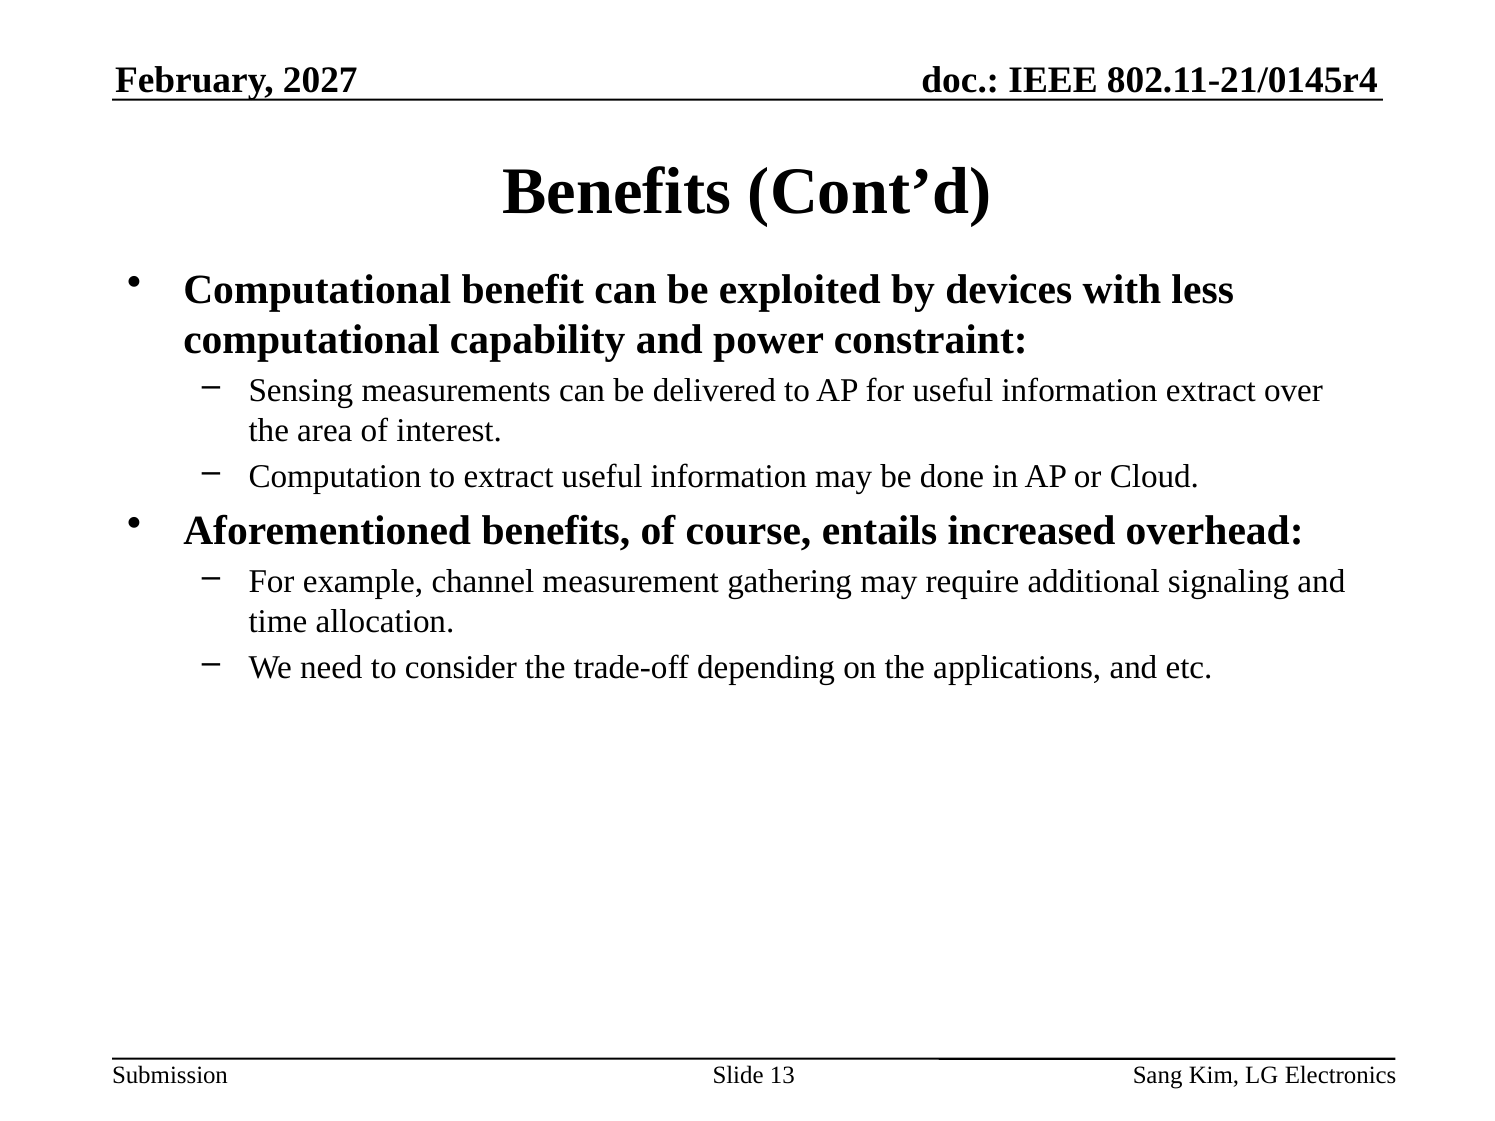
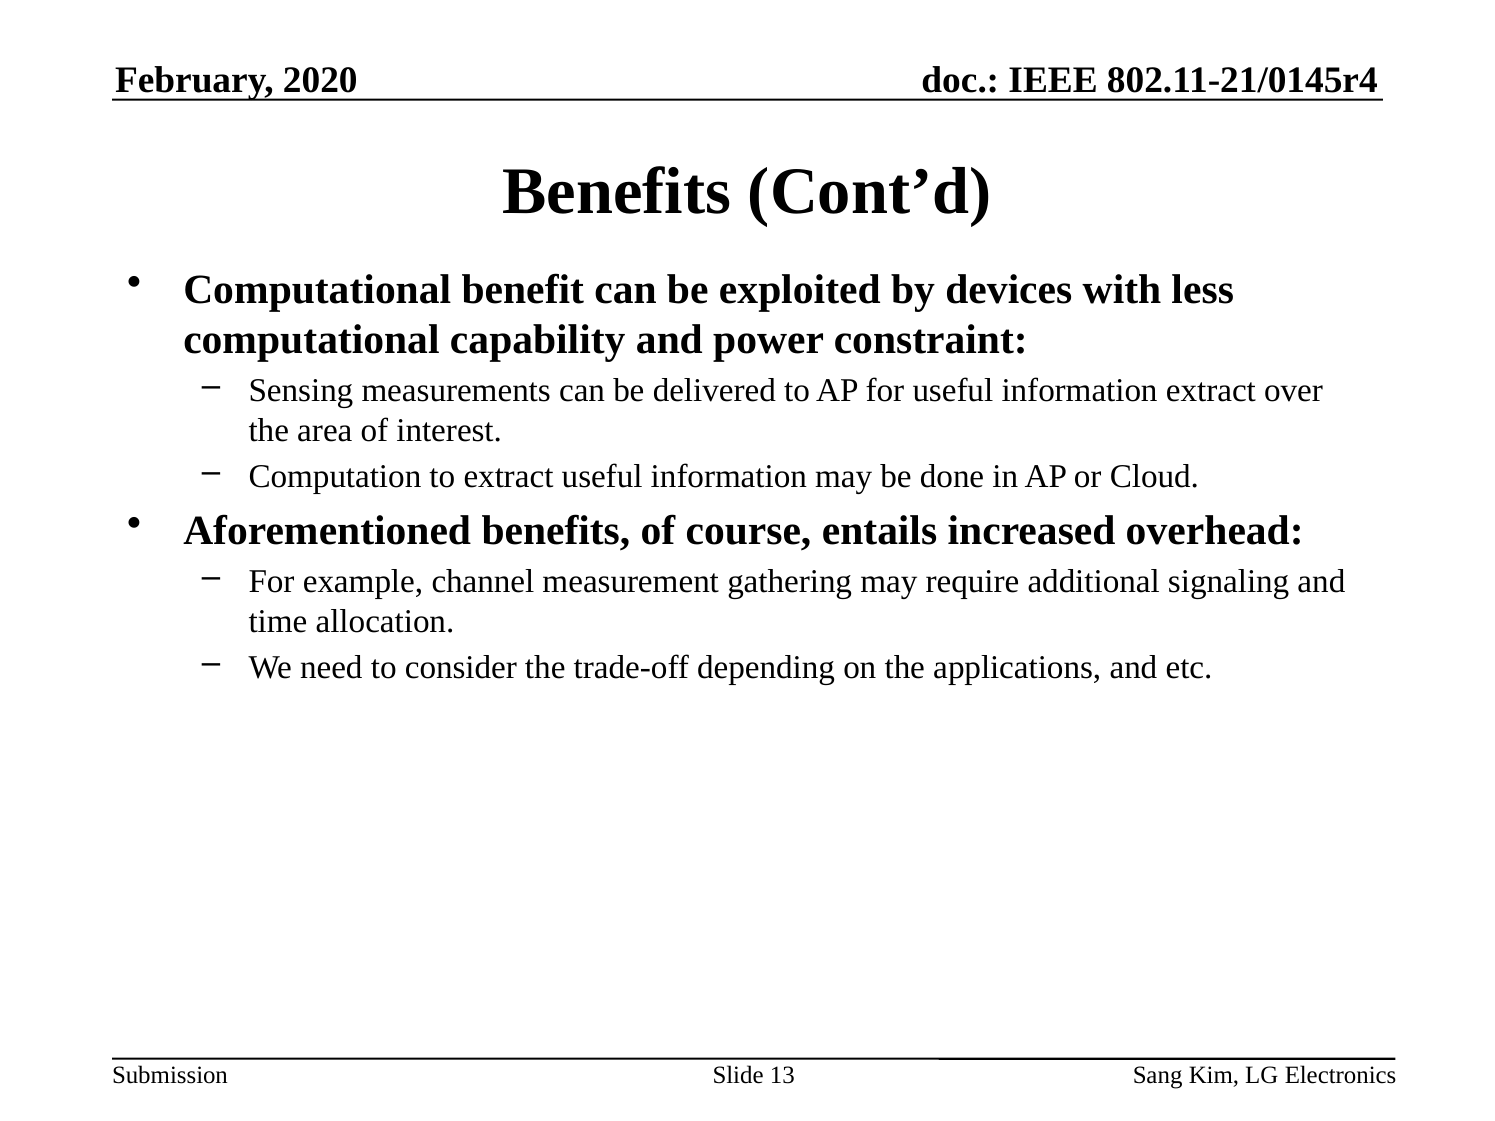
2027: 2027 -> 2020 (320, 80)
